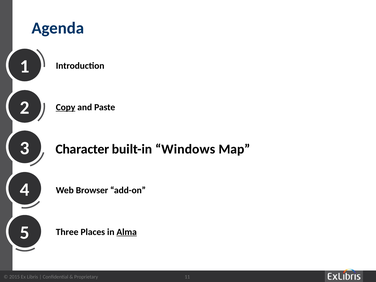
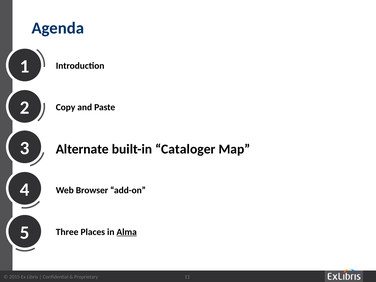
Copy underline: present -> none (66, 107)
Character: Character -> Alternate (82, 149)
Windows: Windows -> Cataloger (185, 149)
